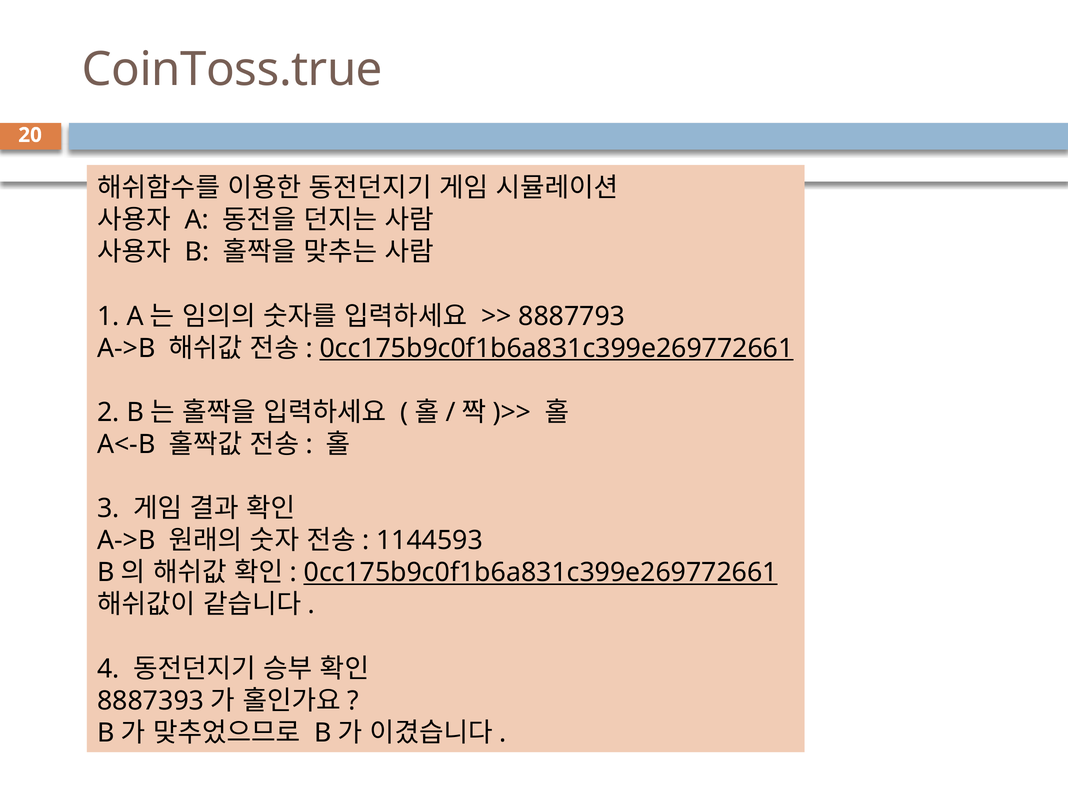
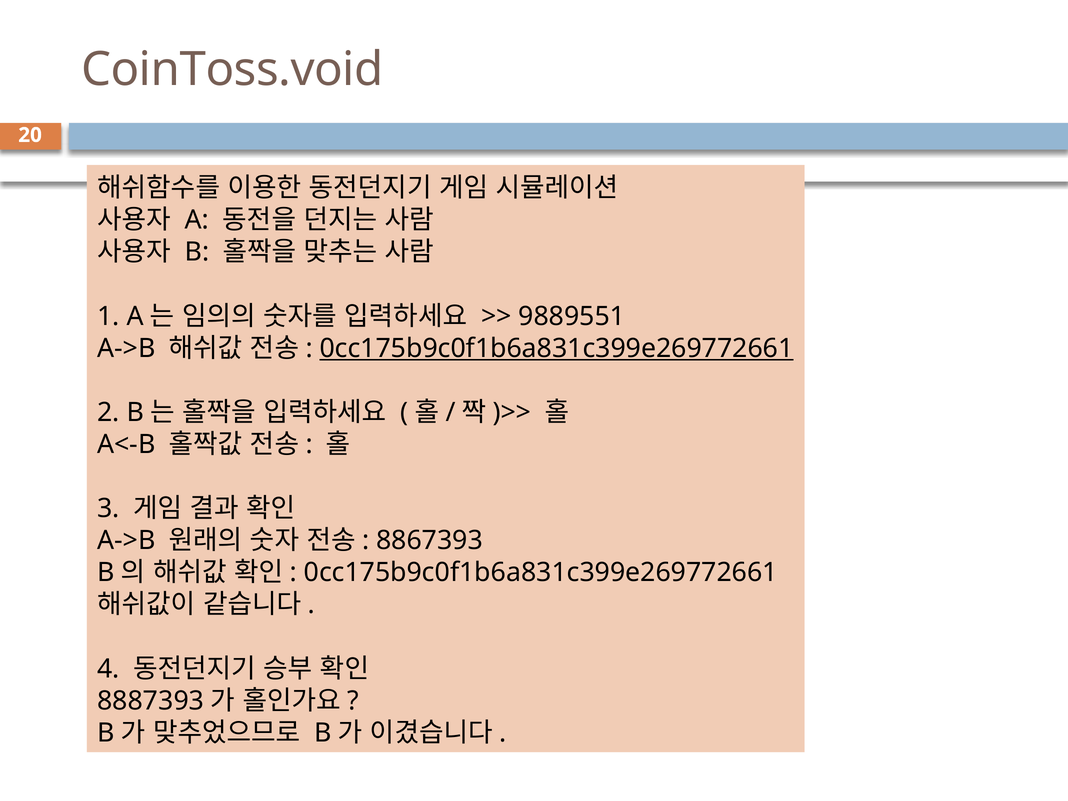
CoinToss.true: CoinToss.true -> CoinToss.void (232, 70)
8887793: 8887793 -> 9889551 (572, 316)
1144593: 1144593 -> 8867393 (430, 541)
0cc175b9c0f1b6a831c399e269772661 underline: present -> none (541, 573)
